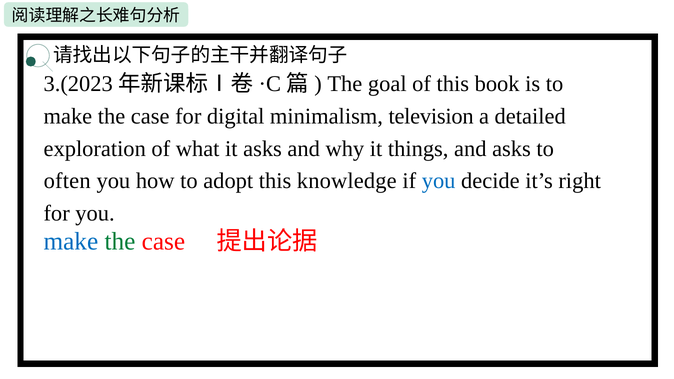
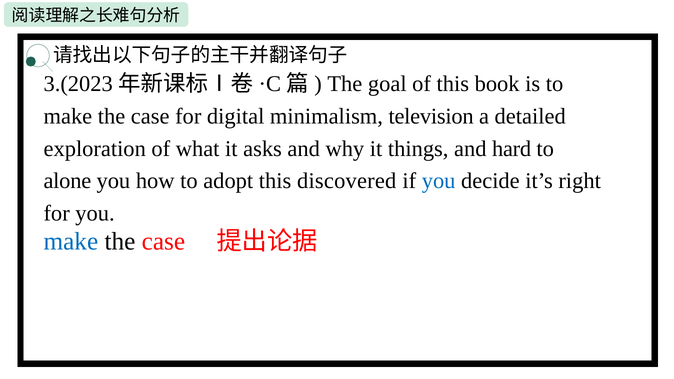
and asks: asks -> hard (512, 149)
often: often -> alone (67, 181)
knowledge: knowledge -> discovered (347, 181)
the colour: green -> black (120, 242)
